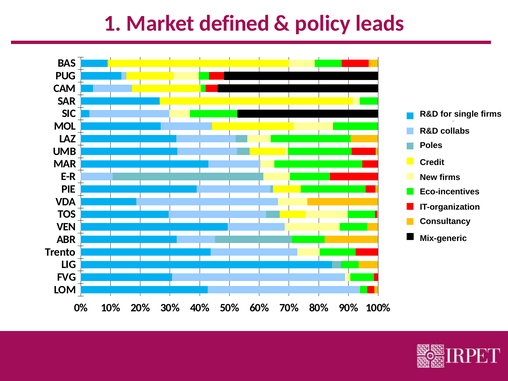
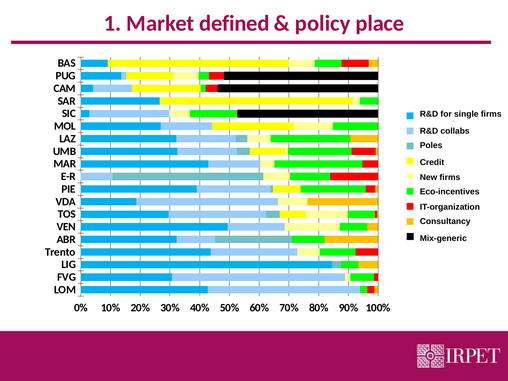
leads: leads -> place (380, 24)
